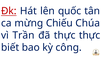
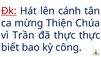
quốc: quốc -> cánh (70, 11)
Chiếu: Chiếu -> Thiện (59, 23)
